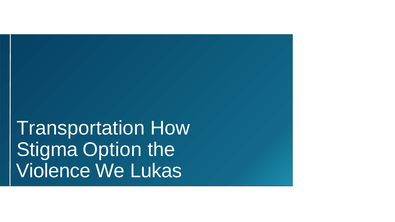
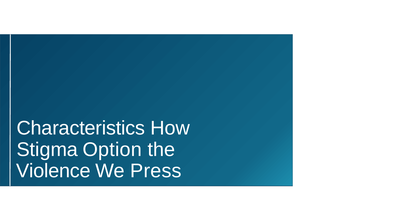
Transportation: Transportation -> Characteristics (81, 128)
Lukas: Lukas -> Press (156, 171)
